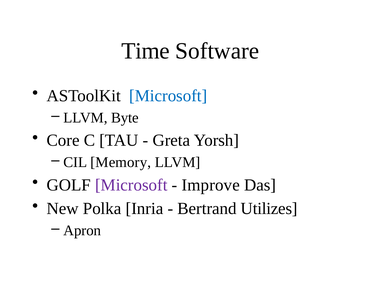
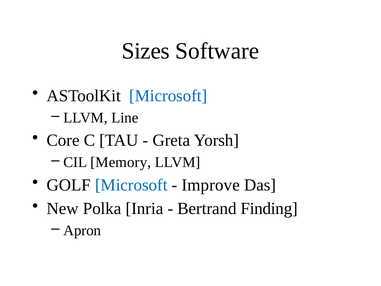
Time: Time -> Sizes (146, 51)
Byte: Byte -> Line (125, 118)
Microsoft colour: purple -> blue (131, 185)
Utilizes: Utilizes -> Finding (269, 208)
